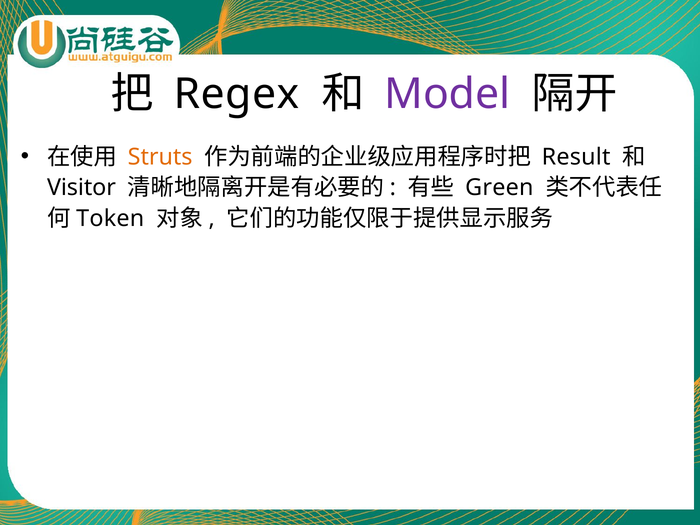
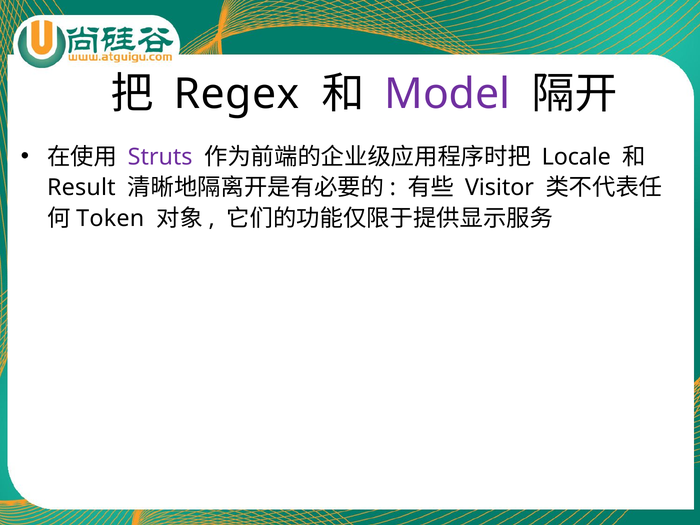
Struts colour: orange -> purple (160, 157)
Result: Result -> Locale (576, 157)
Visitor: Visitor -> Result (81, 188)
Green: Green -> Visitor (499, 188)
